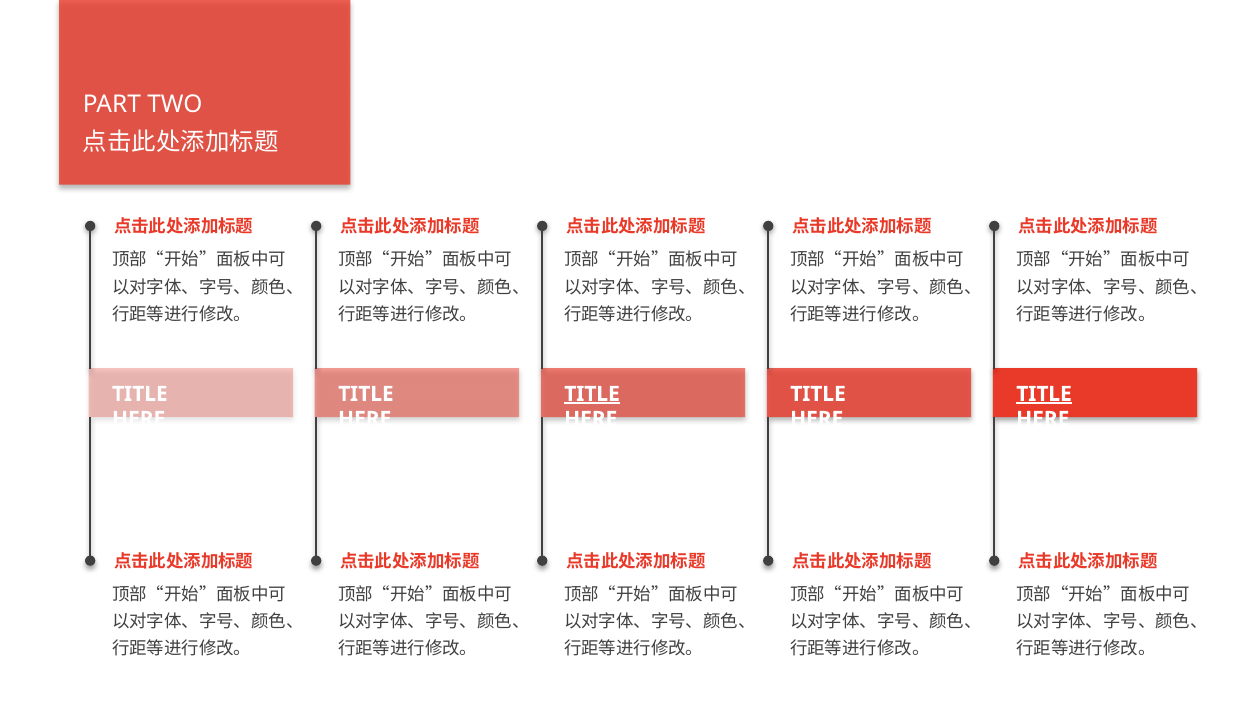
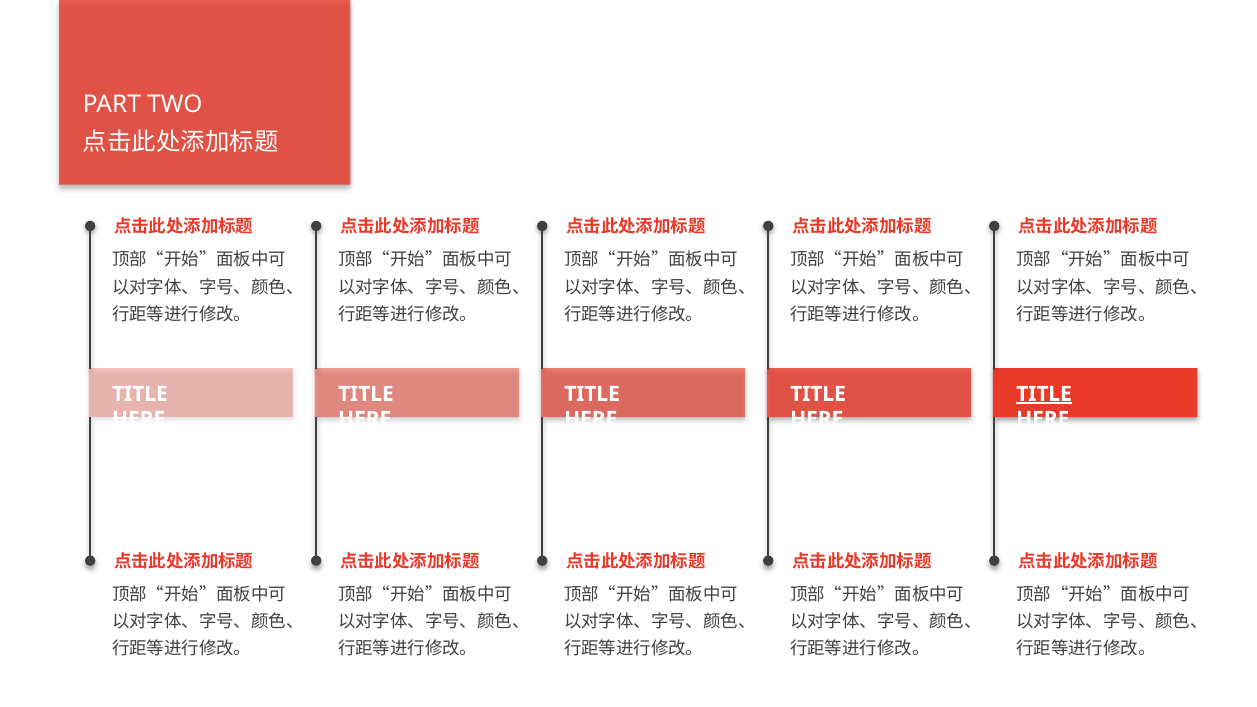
TITLE underline: present -> none (592, 394)
